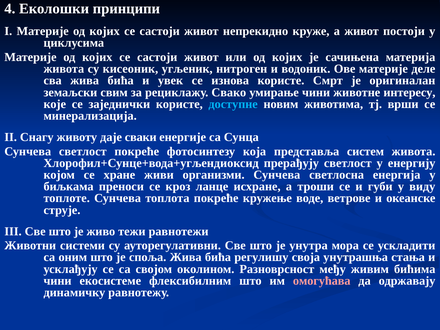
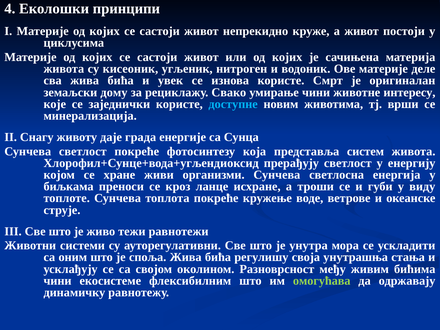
свим: свим -> дому (114, 92)
сваки: сваки -> града (141, 137)
омогућава colour: pink -> light green (322, 281)
